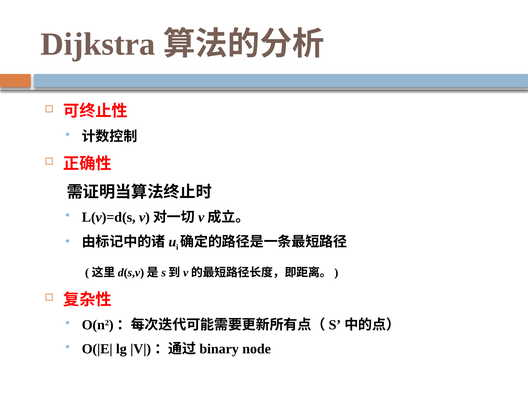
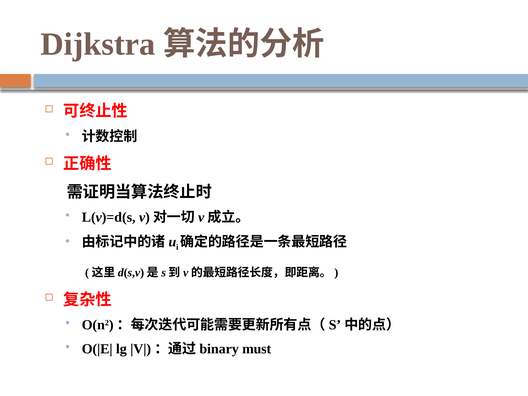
node: node -> must (257, 349)
